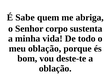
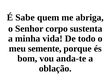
meu oblação: oblação -> semente (45, 49)
deste-te: deste-te -> anda-te (71, 59)
